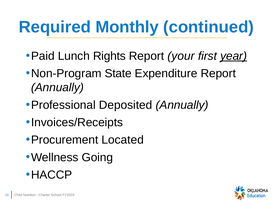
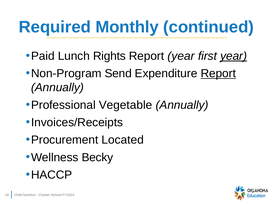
Report your: your -> year (181, 56)
State: State -> Send (118, 74)
Report underline: none -> present (218, 74)
Deposited: Deposited -> Vegetable (126, 105)
Going: Going -> Becky (97, 158)
